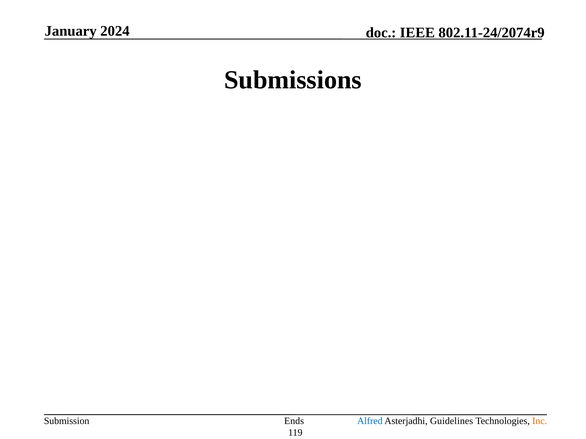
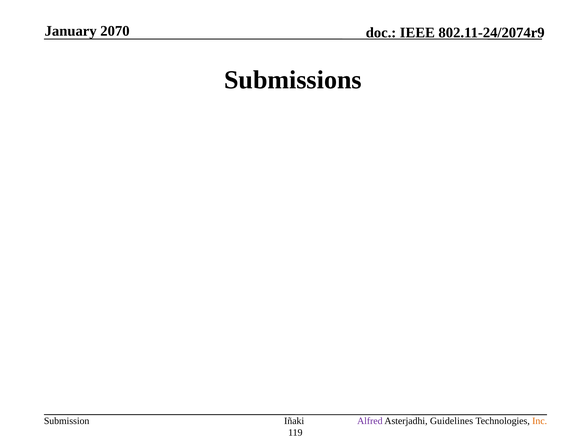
2024: 2024 -> 2070 (115, 31)
Ends: Ends -> Iñaki (294, 422)
Alfred colour: blue -> purple (370, 422)
